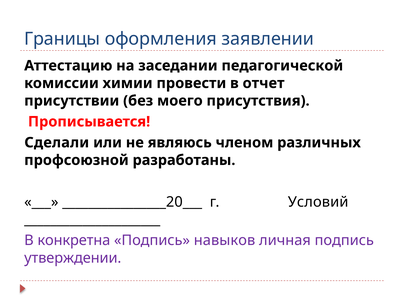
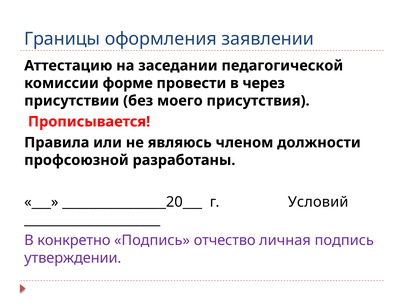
химии: химии -> форме (128, 83)
отчет: отчет -> через (264, 83)
Сделали: Сделали -> Правила (57, 143)
различных: различных -> должности (319, 143)
конкретна: конкретна -> конкретно (74, 240)
навыков: навыков -> отчество (225, 240)
